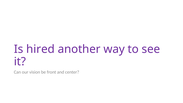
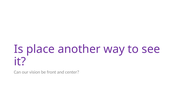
hired: hired -> place (40, 49)
